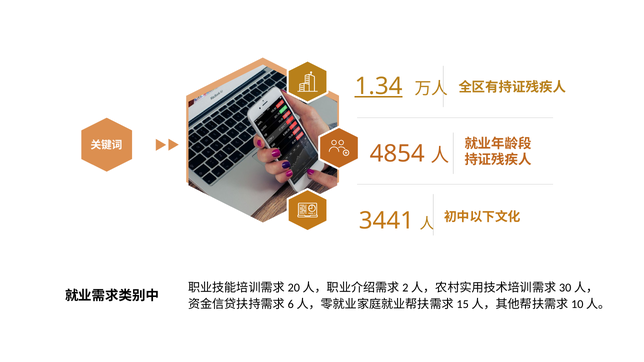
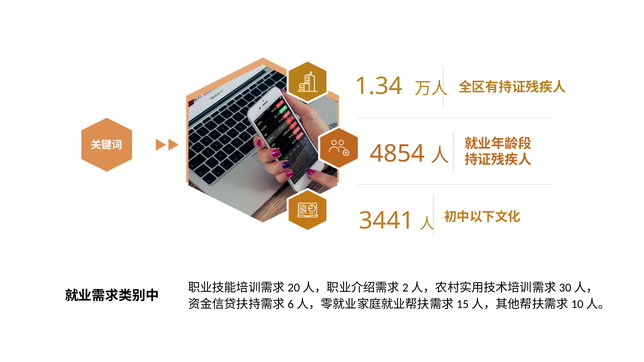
1.34 underline: present -> none (379, 87)
